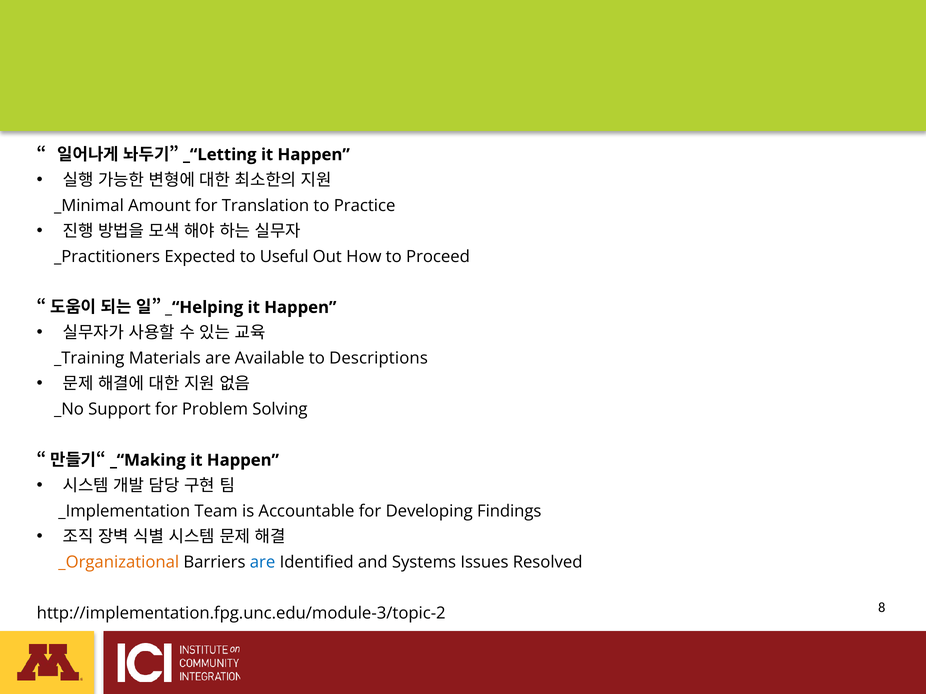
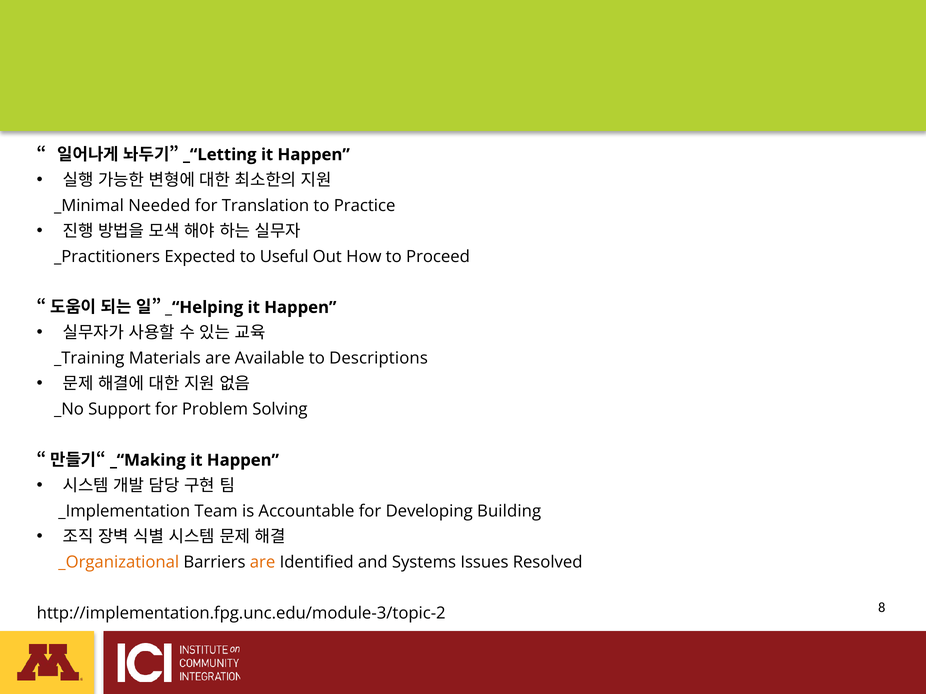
Amount: Amount -> Needed (159, 206)
Findings: Findings -> Building (509, 512)
are colour: blue -> orange (263, 562)
